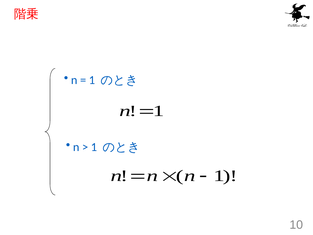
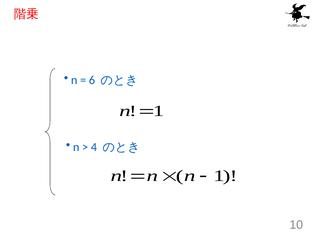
1: 1 -> 6 (92, 80)
1: 1 -> 4 (94, 147)
